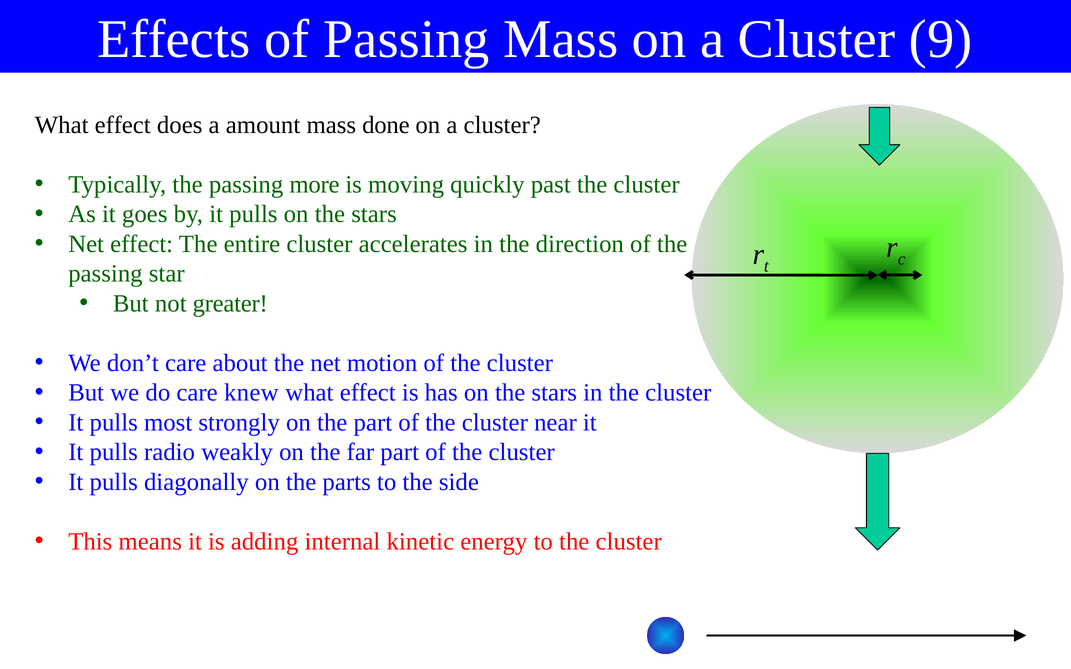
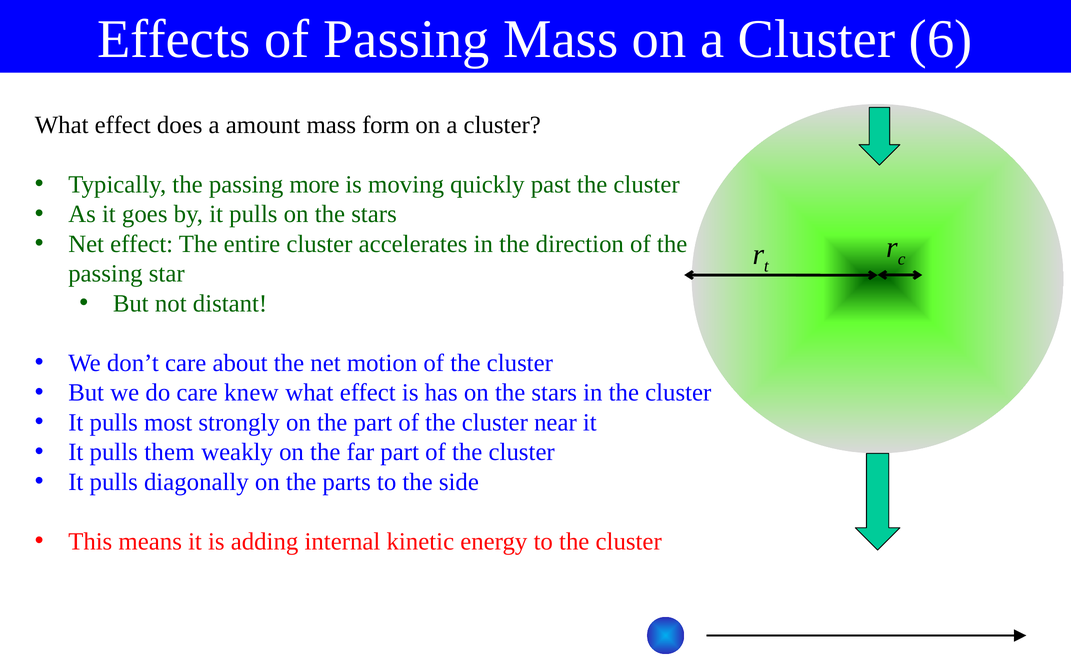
9: 9 -> 6 (941, 40)
done: done -> form (386, 125)
greater: greater -> distant (230, 304)
radio: radio -> them (169, 453)
